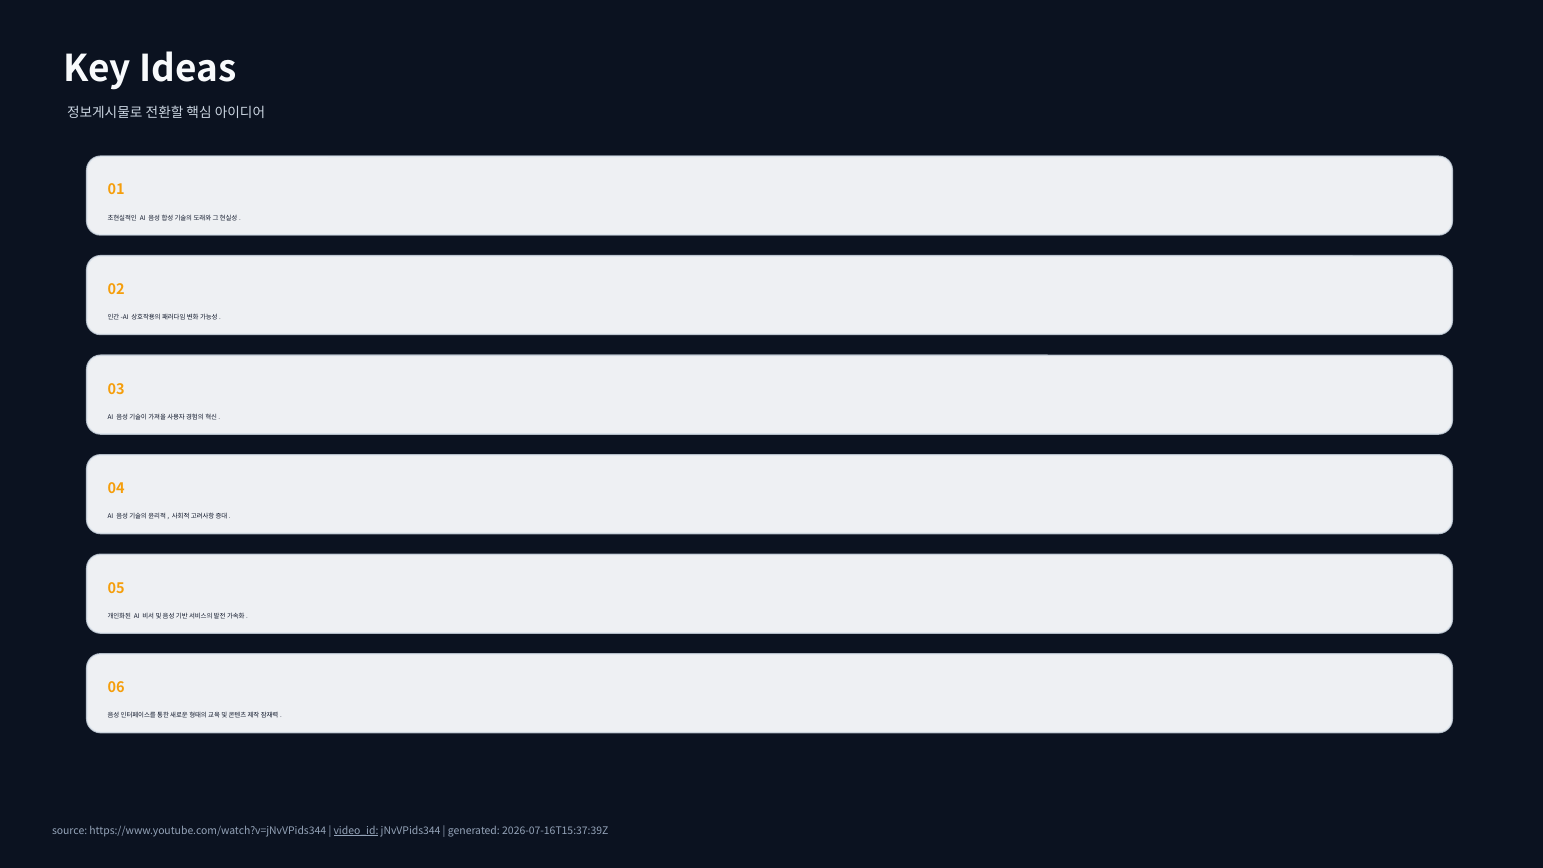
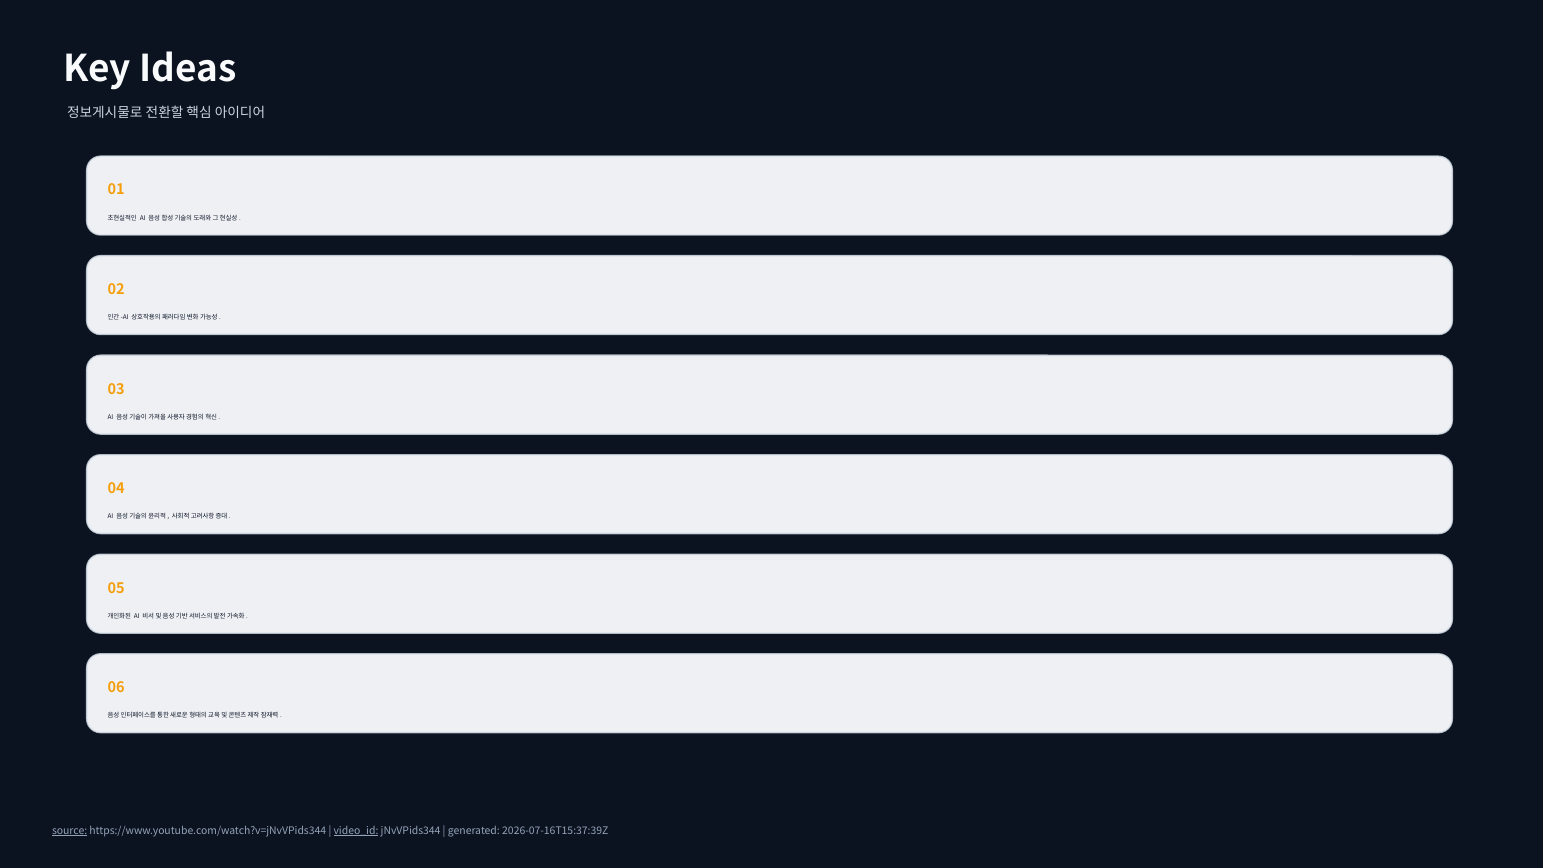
source underline: none -> present (70, 831)
